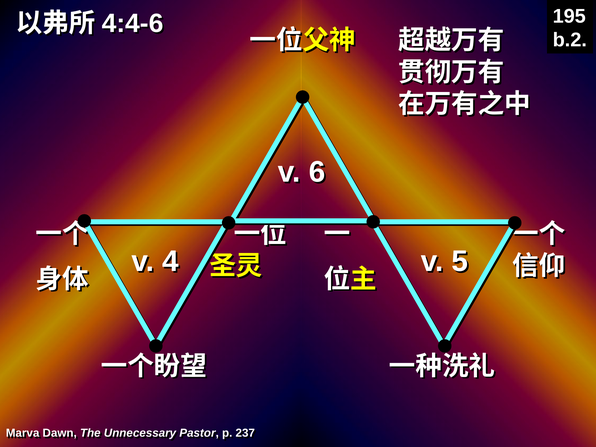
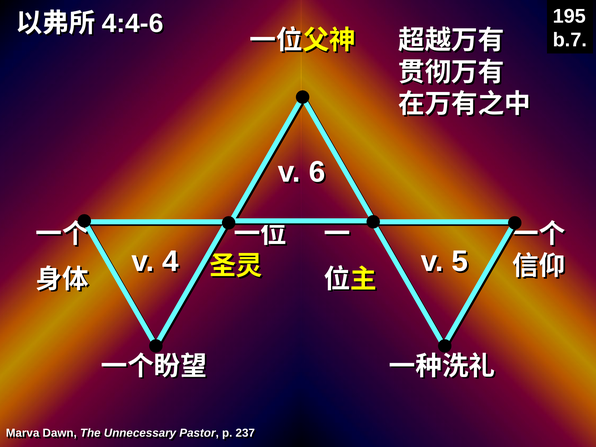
b.2: b.2 -> b.7 (570, 40)
